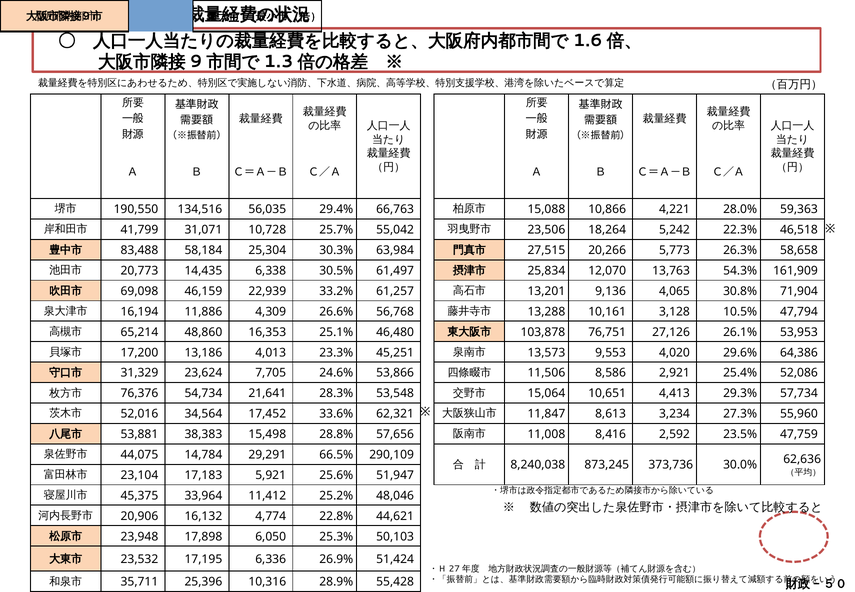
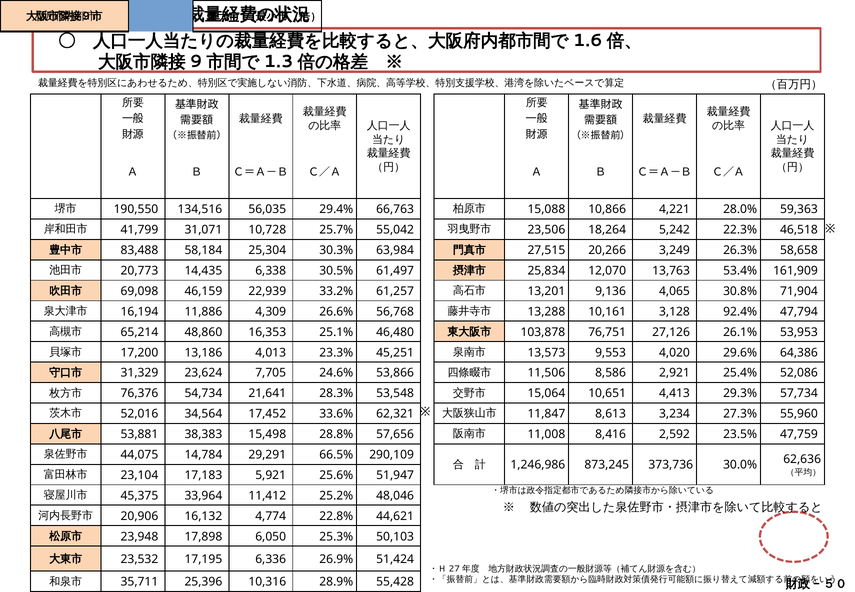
5,773: 5,773 -> 3,249 (674, 250)
54.3%: 54.3% -> 53.4% (740, 271)
10.5%: 10.5% -> 92.4% (740, 312)
8,240,038: 8,240,038 -> 1,246,986 (538, 465)
